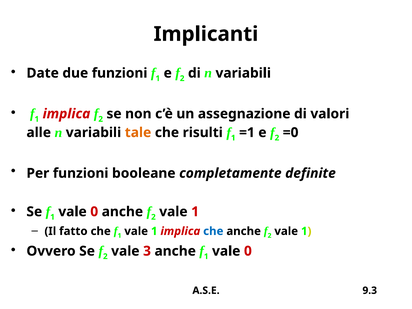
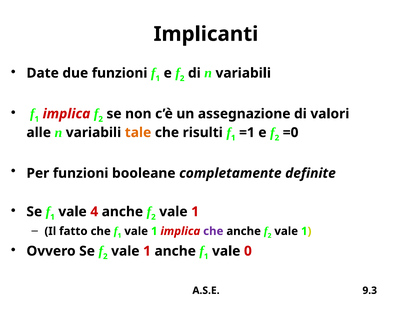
0: 0 -> 4 (94, 212)
che colour: blue -> purple (213, 231)
3: 3 -> 1 (147, 251)
